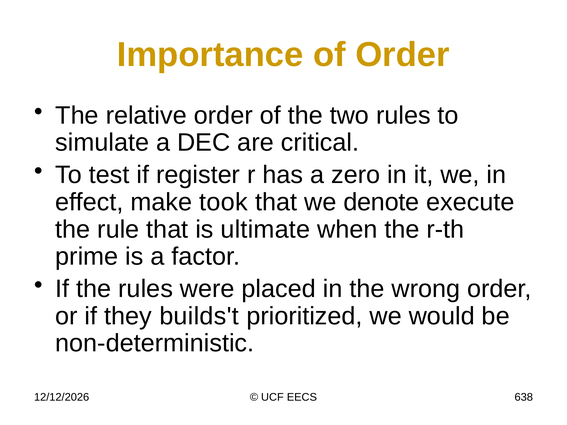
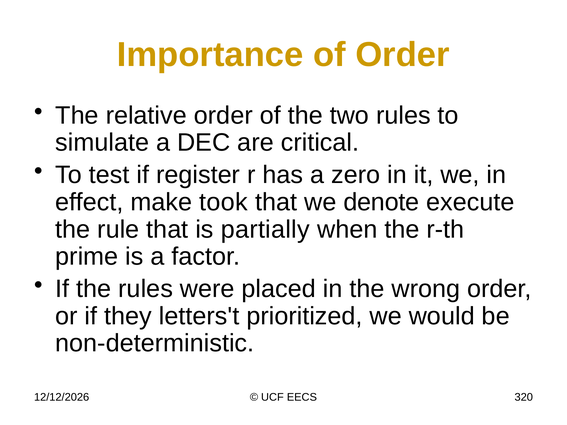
ultimate: ultimate -> partially (265, 230)
builds't: builds't -> letters't (199, 316)
638: 638 -> 320 (524, 397)
